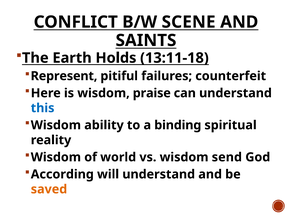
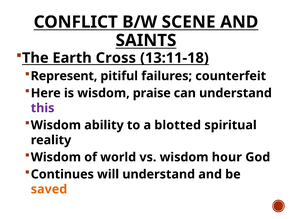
Holds: Holds -> Cross (116, 58)
this colour: blue -> purple (43, 108)
binding: binding -> blotted (178, 125)
send: send -> hour (227, 157)
According: According -> Continues (62, 174)
